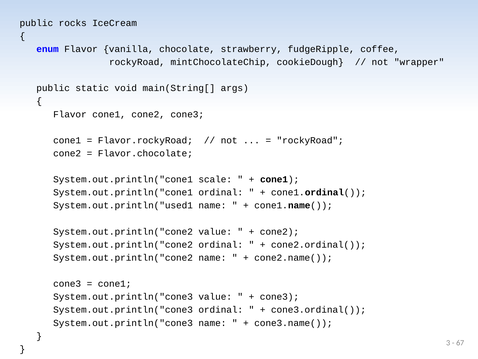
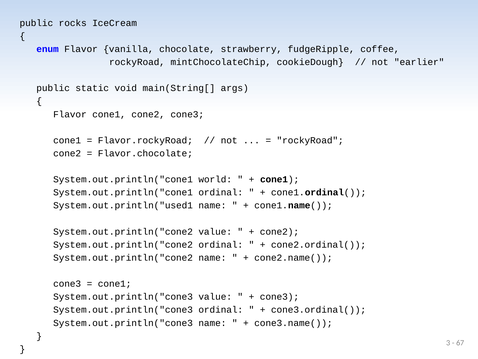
wrapper: wrapper -> earlier (419, 62)
scale: scale -> world (215, 179)
